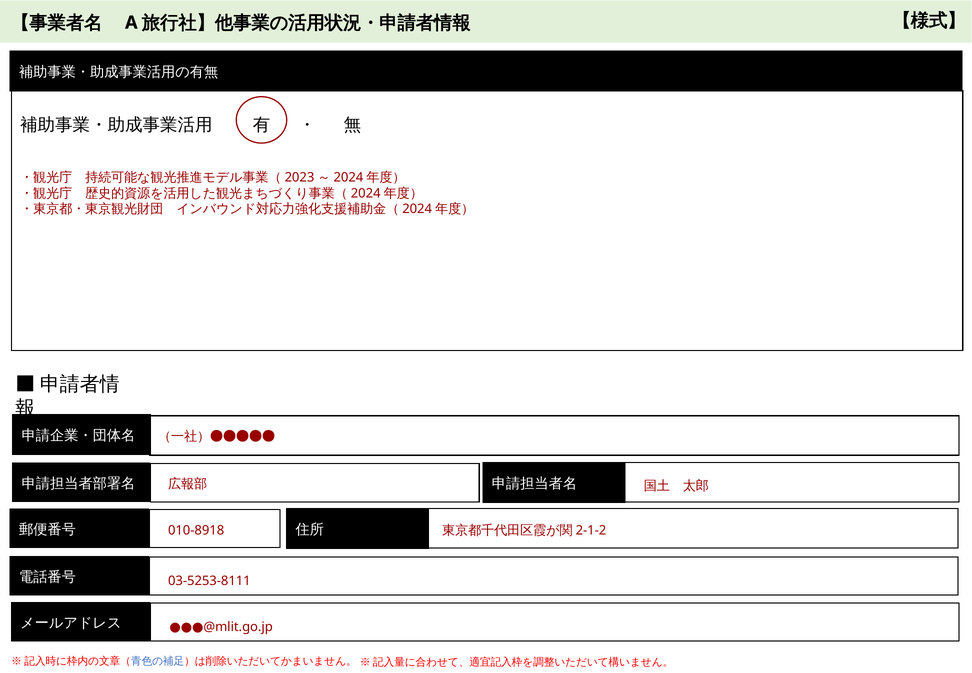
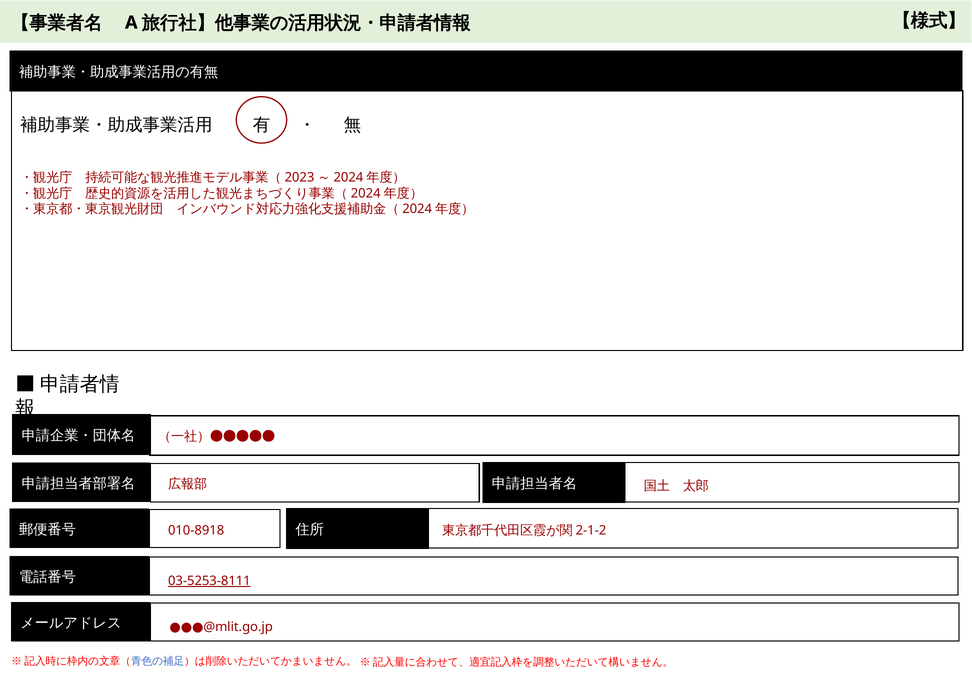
03-5253-8111 underline: none -> present (209, 581)
